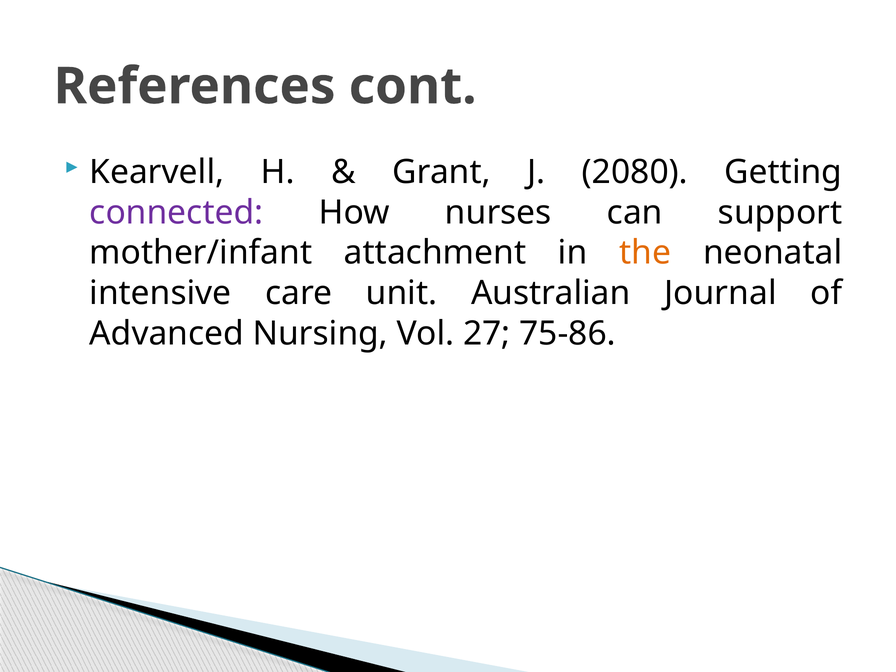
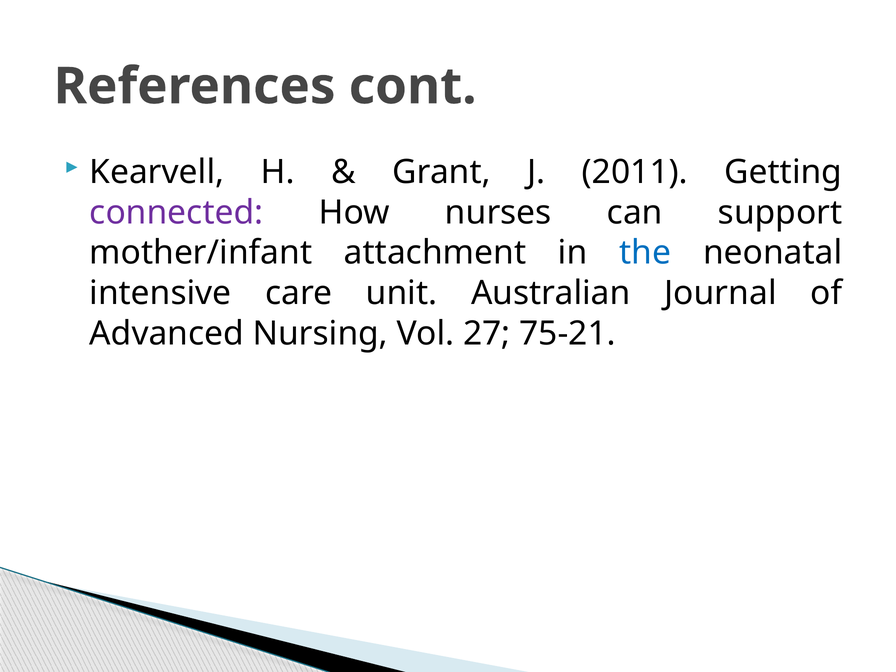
2080: 2080 -> 2011 (635, 172)
the colour: orange -> blue (645, 253)
75-86: 75-86 -> 75-21 (567, 334)
